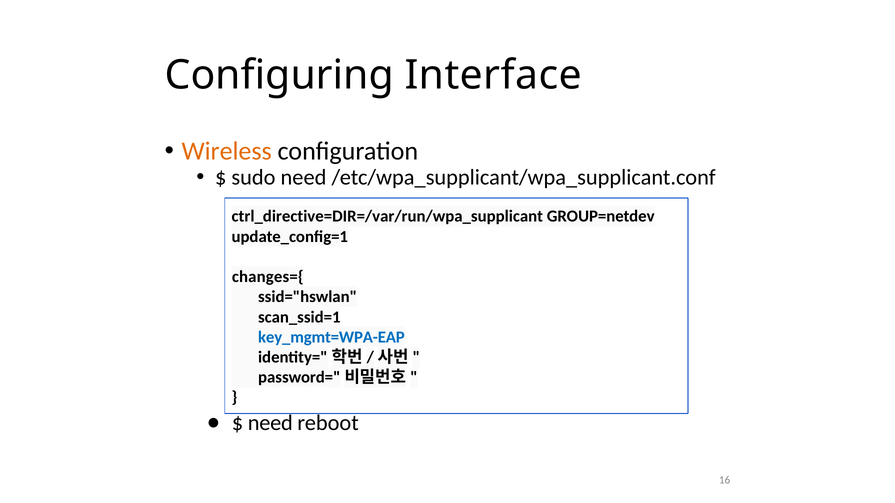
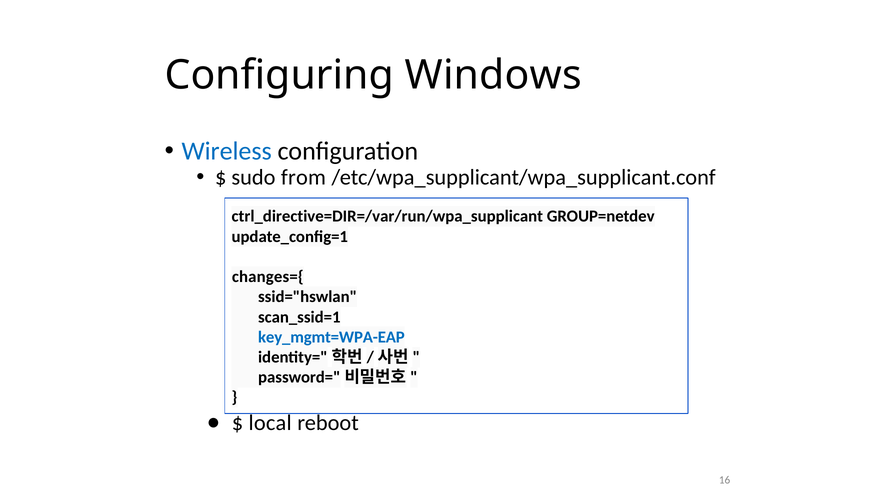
Interface: Interface -> Windows (493, 75)
Wireless colour: orange -> blue (227, 151)
sudo need: need -> from (303, 178)
need: need -> local (270, 423)
